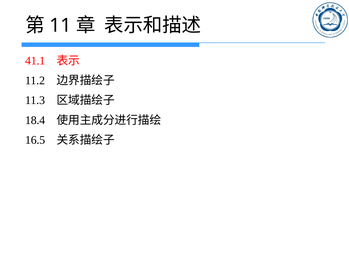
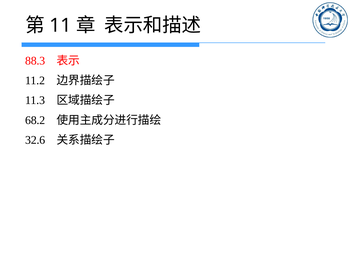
41.1: 41.1 -> 88.3 (35, 61)
18.4: 18.4 -> 68.2 (35, 120)
16.5: 16.5 -> 32.6 (35, 140)
